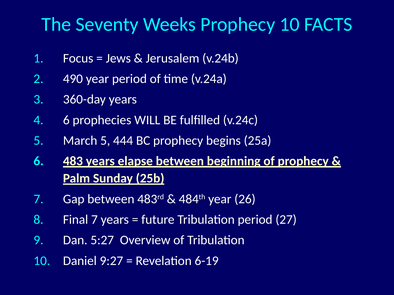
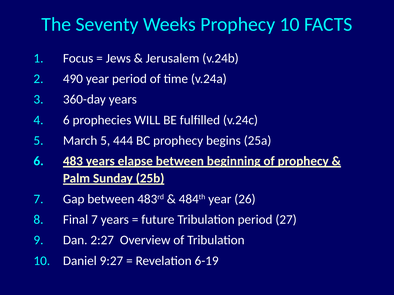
5:27: 5:27 -> 2:27 (102, 241)
